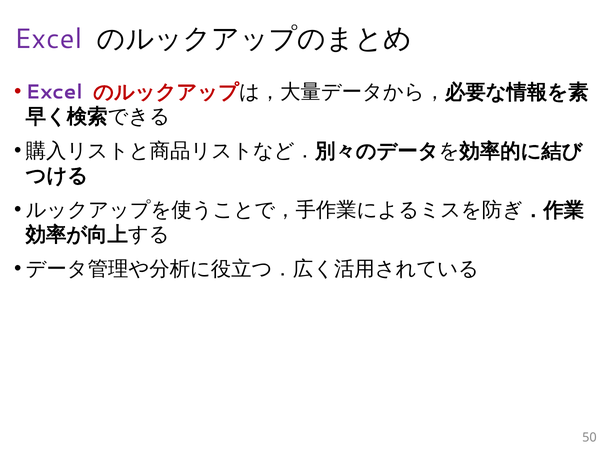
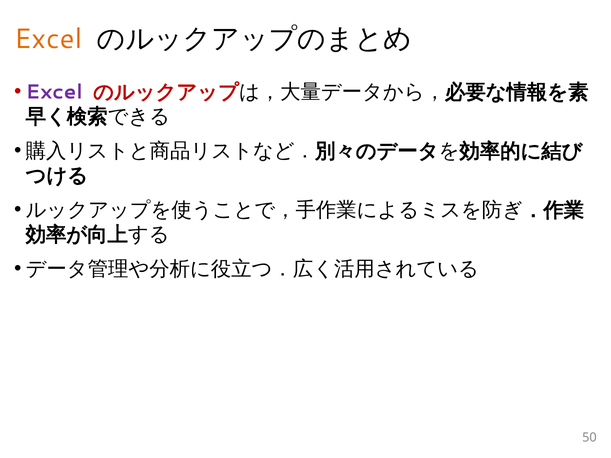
Excel colour: purple -> orange (48, 39)
